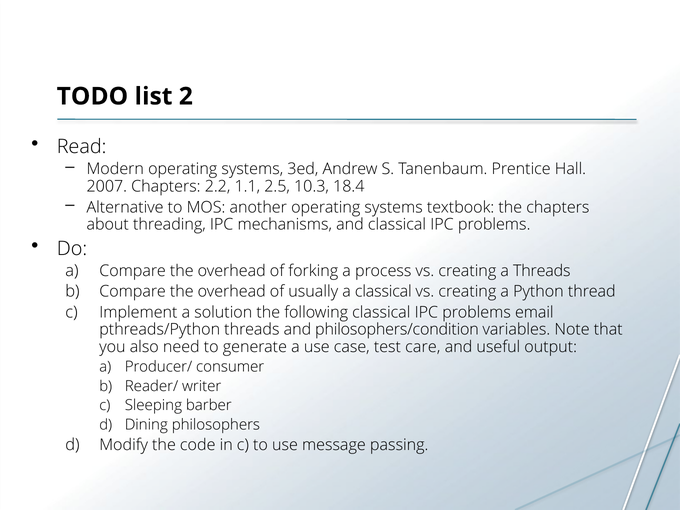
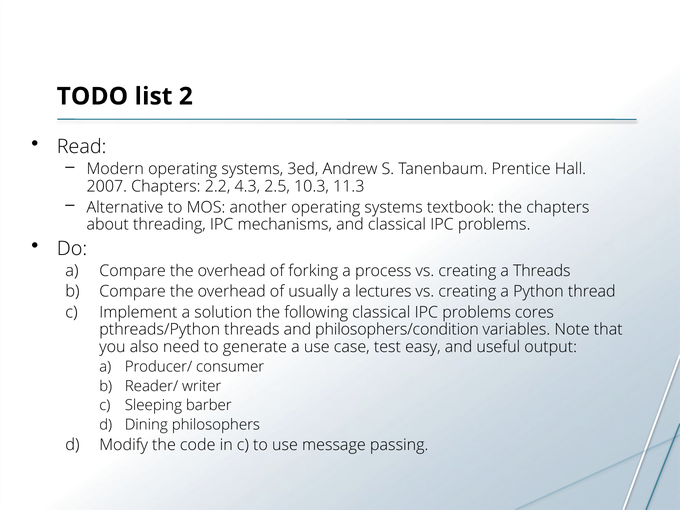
1.1: 1.1 -> 4.3 (247, 187)
18.4: 18.4 -> 11.3 (349, 187)
a classical: classical -> lectures (383, 292)
email: email -> cores (534, 312)
care: care -> easy (423, 347)
